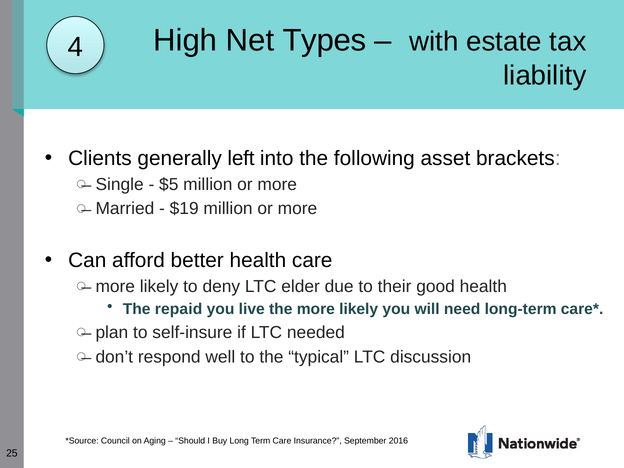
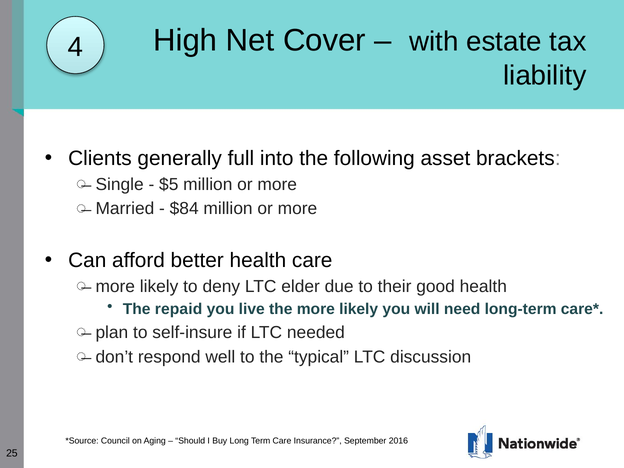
Types: Types -> Cover (324, 40)
left: left -> full (241, 158)
$19: $19 -> $84 (184, 209)
